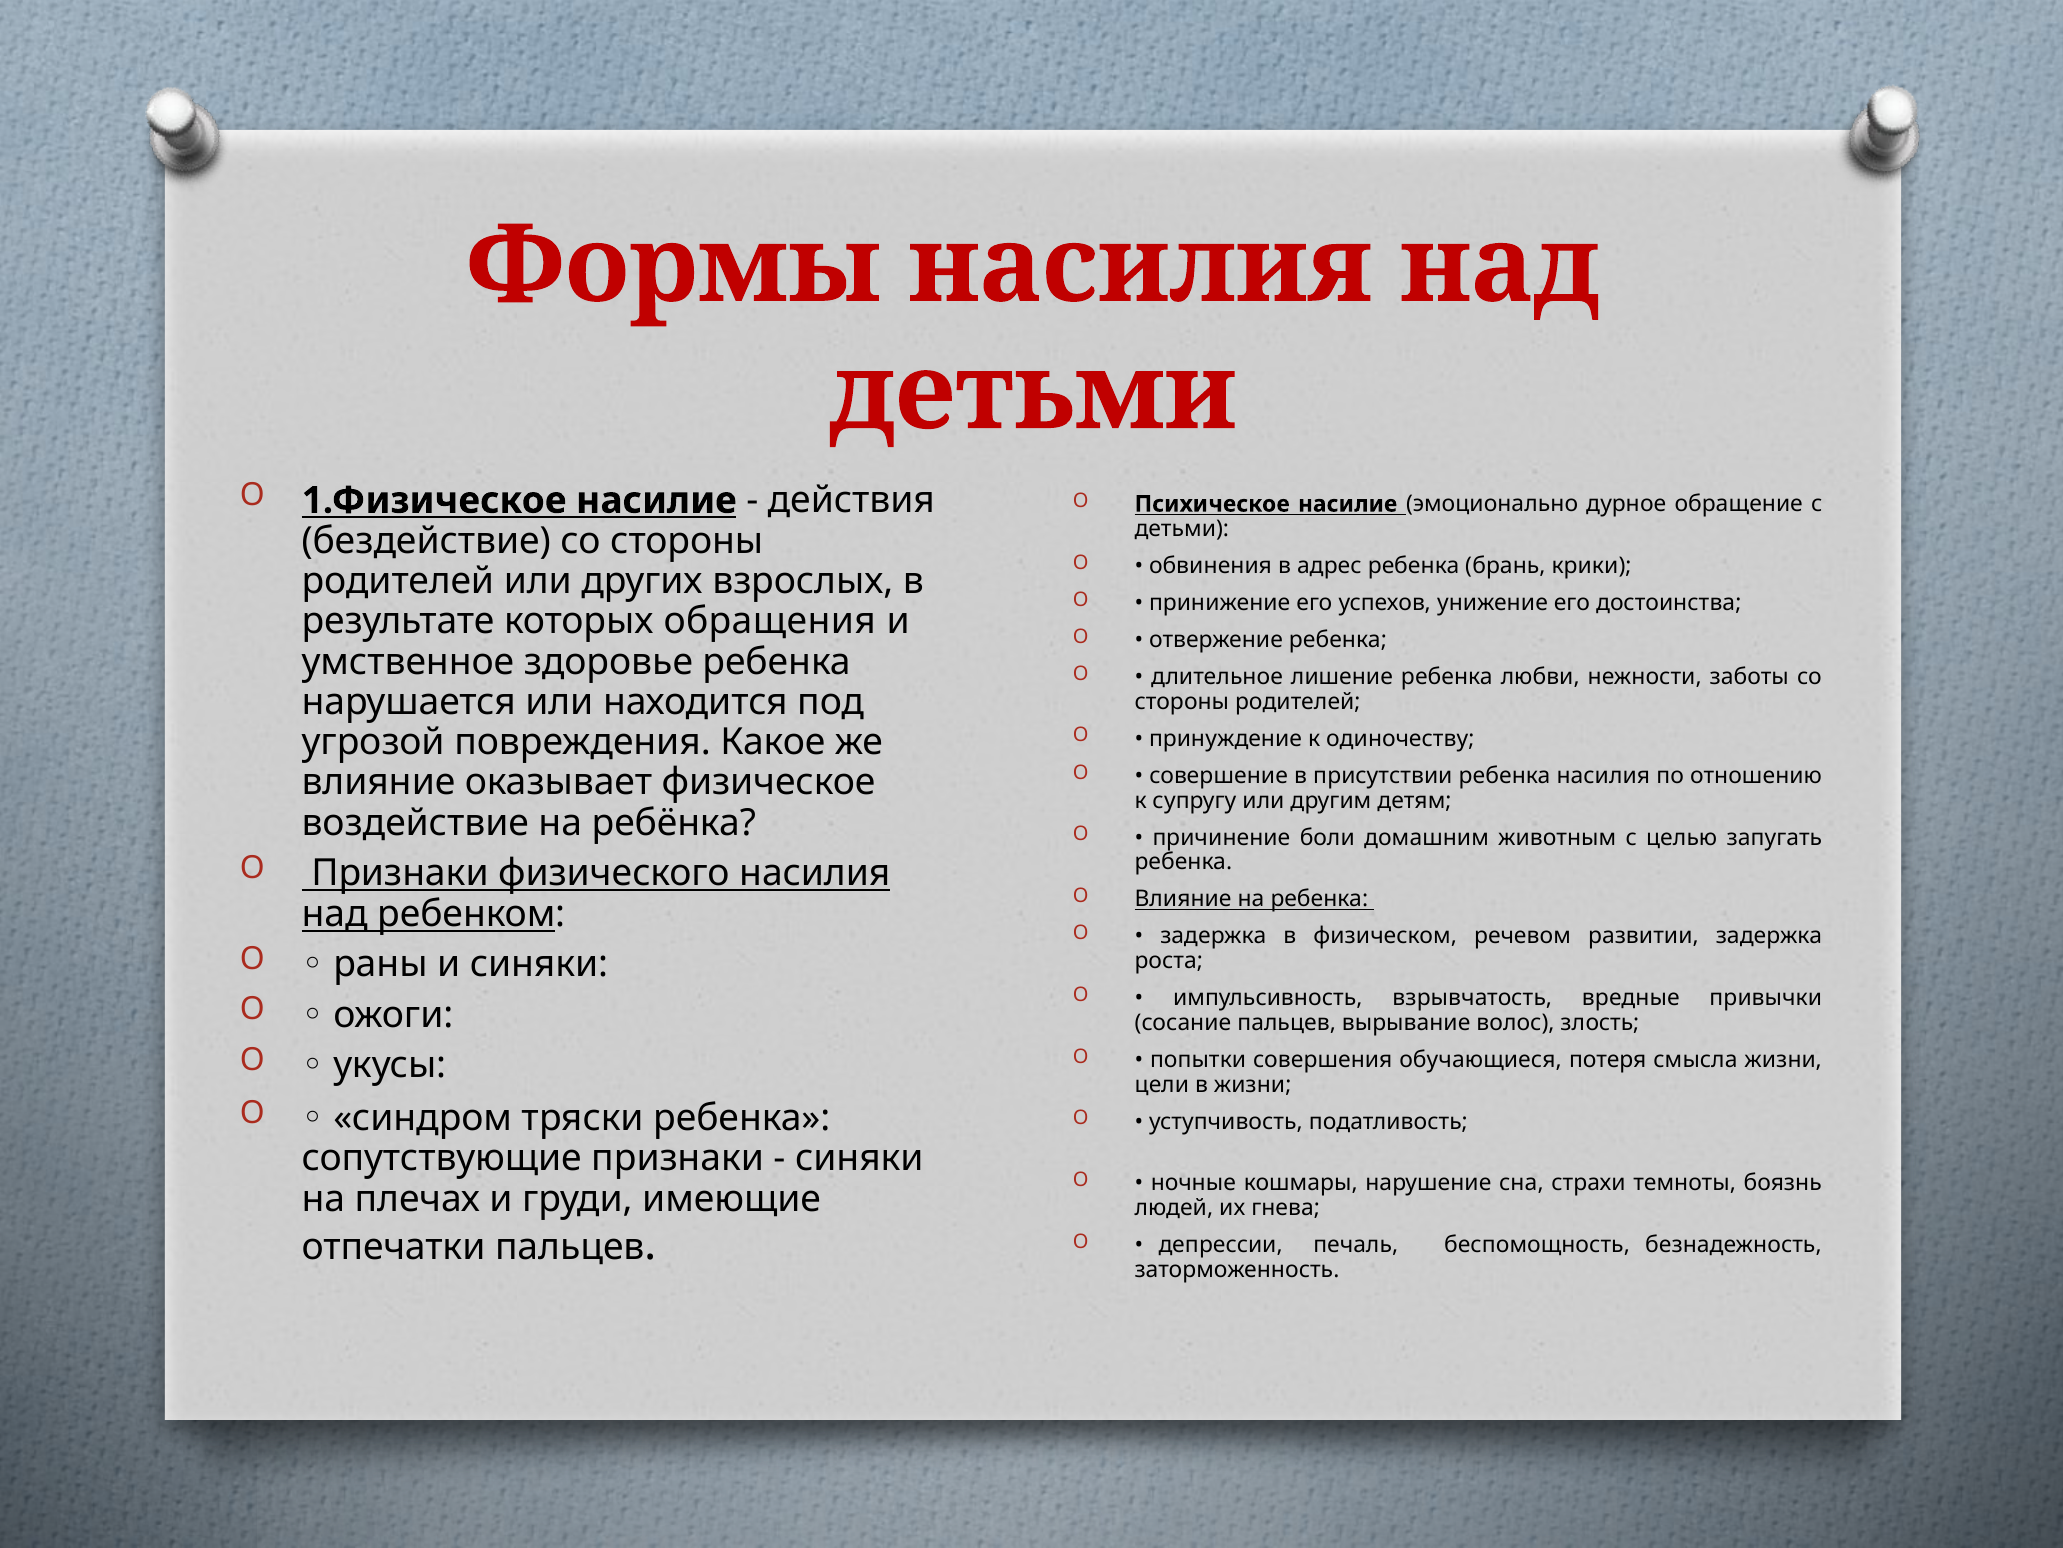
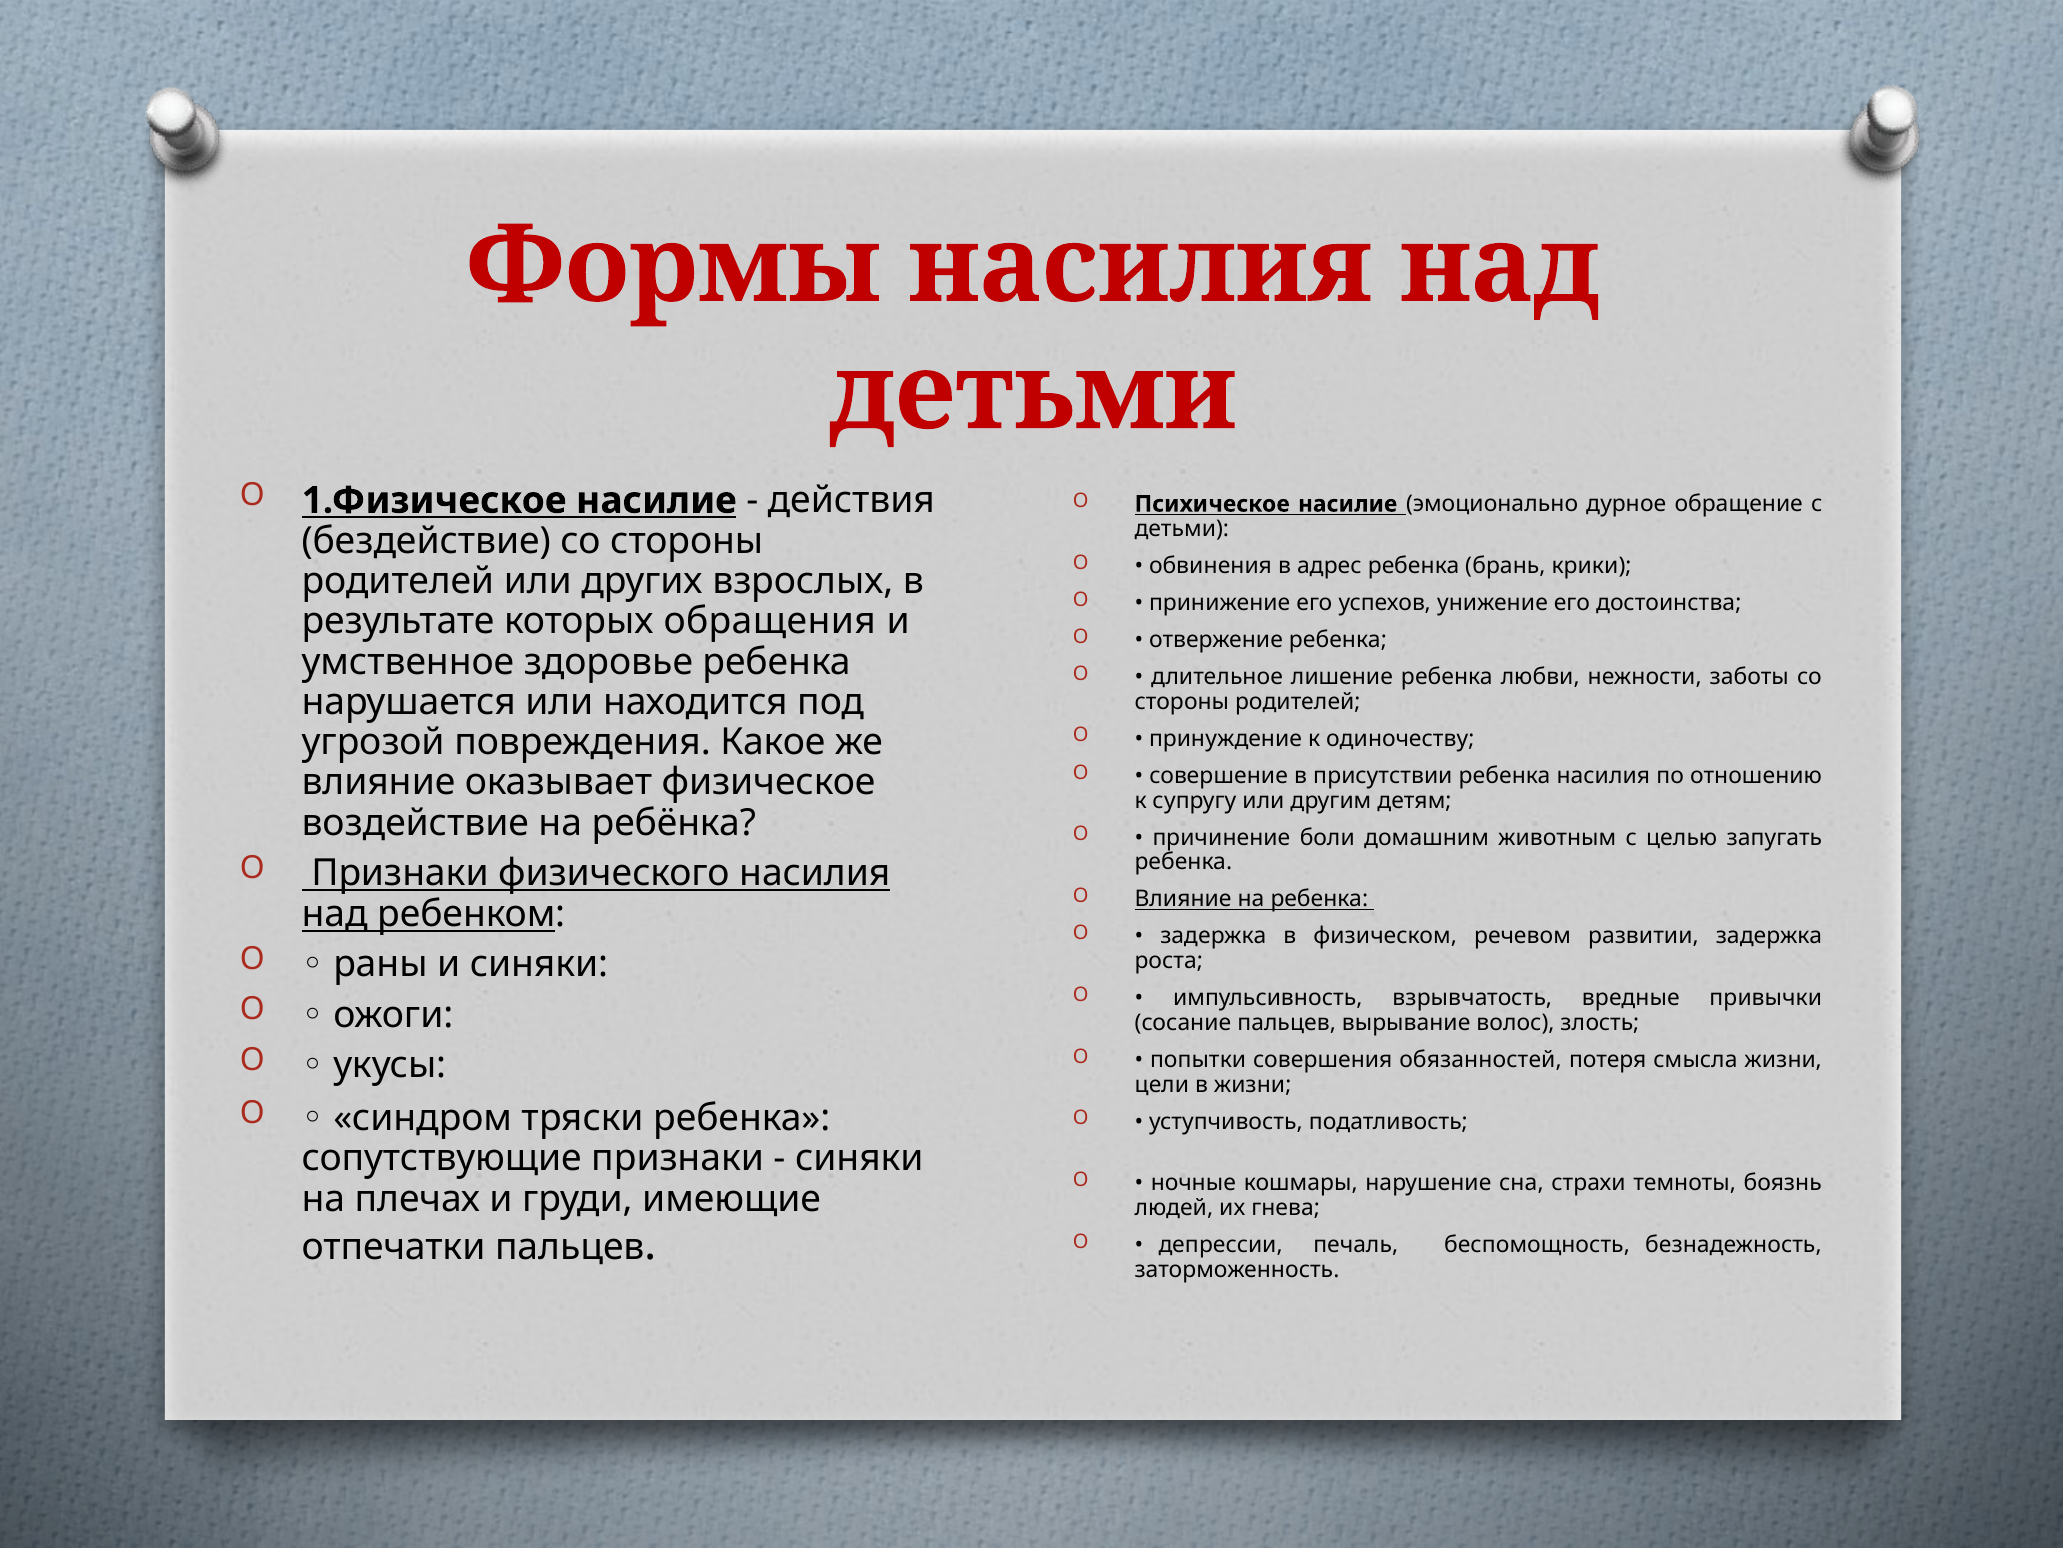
обучающиеся: обучающиеся -> обязанностей (1480, 1059)
